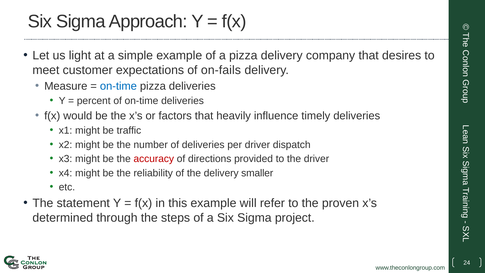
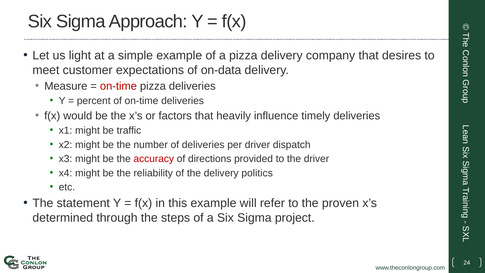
on-fails: on-fails -> on-data (221, 70)
on-time colour: blue -> red (118, 86)
smaller: smaller -> politics (257, 173)
